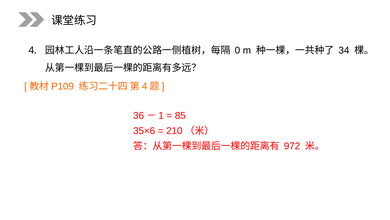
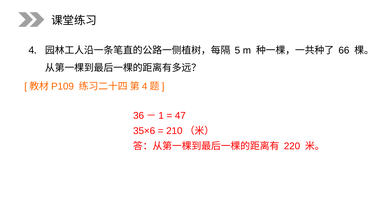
0: 0 -> 5 (237, 50)
34: 34 -> 66 (344, 50)
85: 85 -> 47 (180, 115)
972: 972 -> 220 (292, 146)
